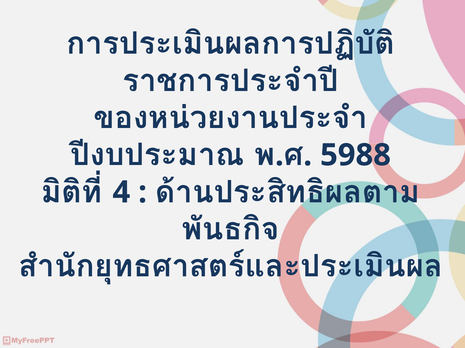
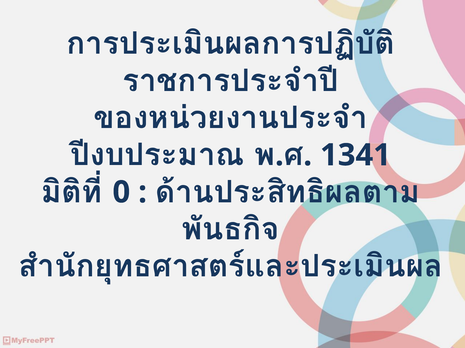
5988: 5988 -> 1341 (356, 155)
4: 4 -> 0 (121, 193)
